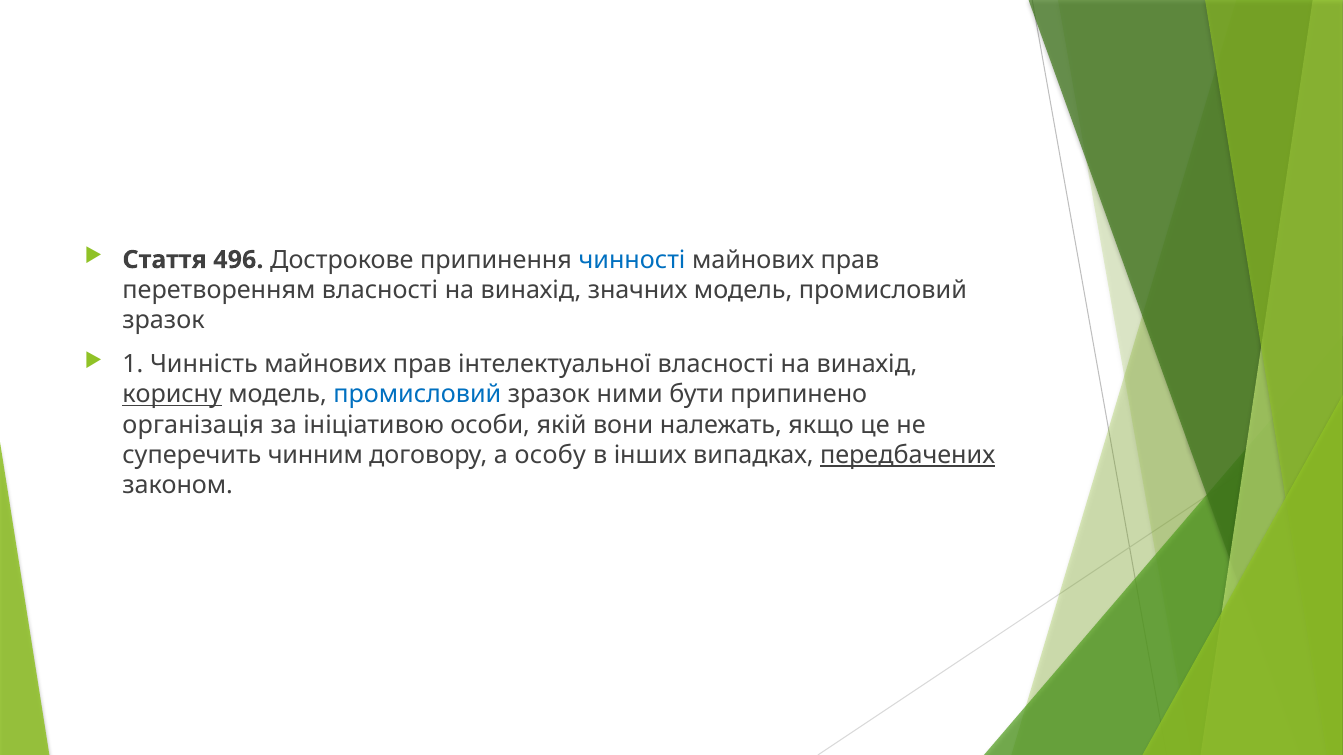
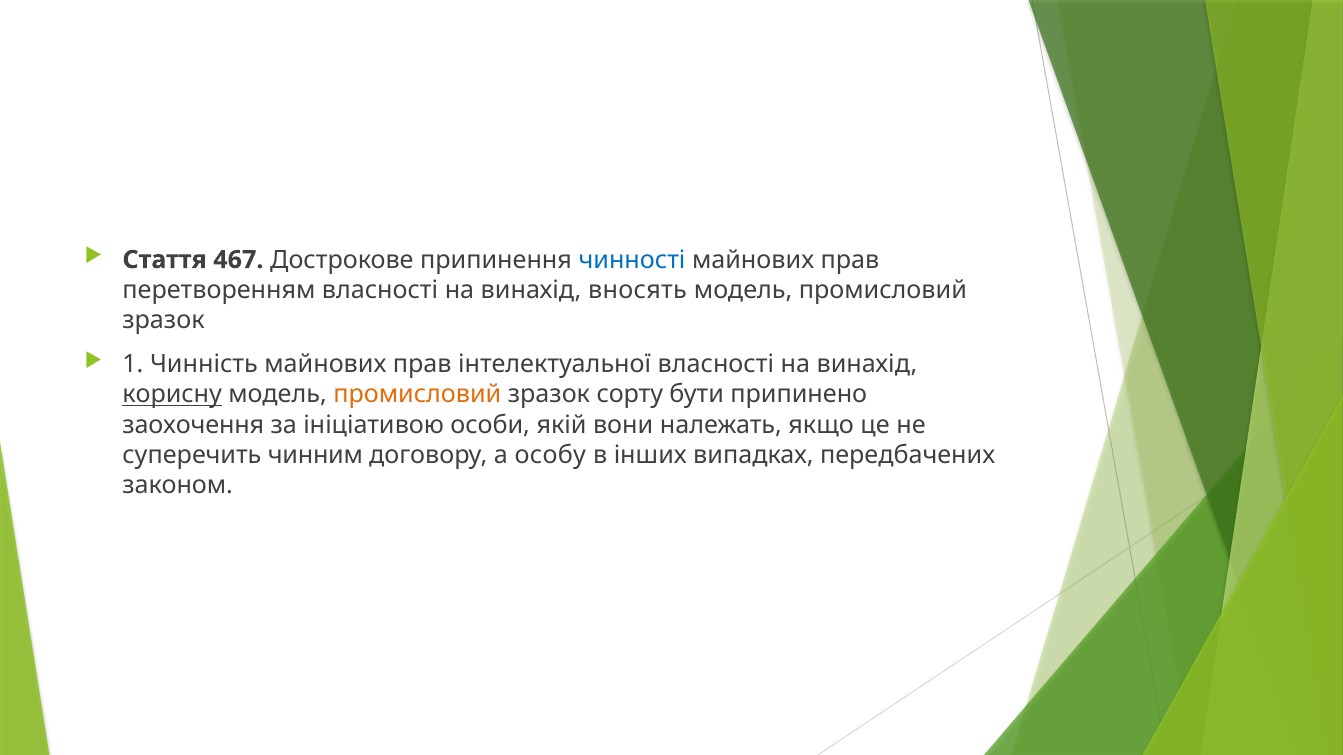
496: 496 -> 467 (238, 260)
значних: значних -> вносять (637, 290)
промисловий colour: blue -> orange (417, 395)
ними: ними -> сорту (630, 395)
організація: організація -> заохочення (193, 425)
передбачених underline: present -> none (908, 455)
